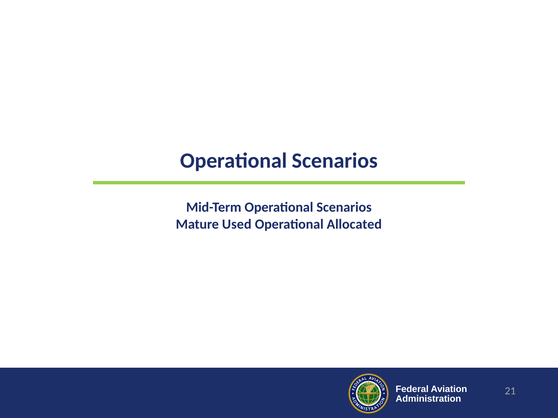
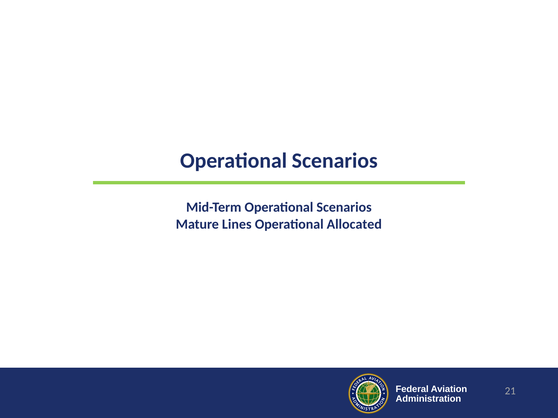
Used: Used -> Lines (237, 224)
